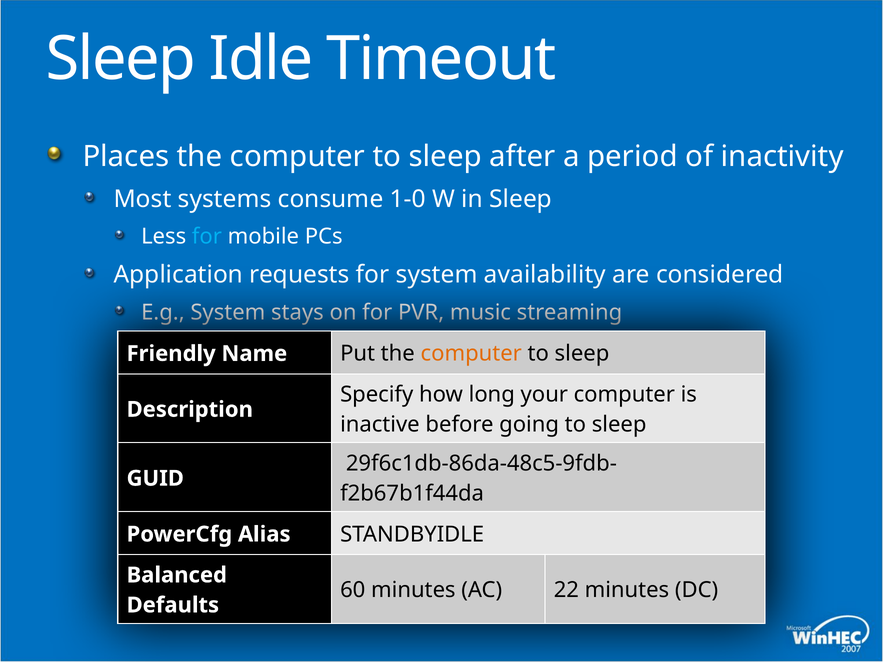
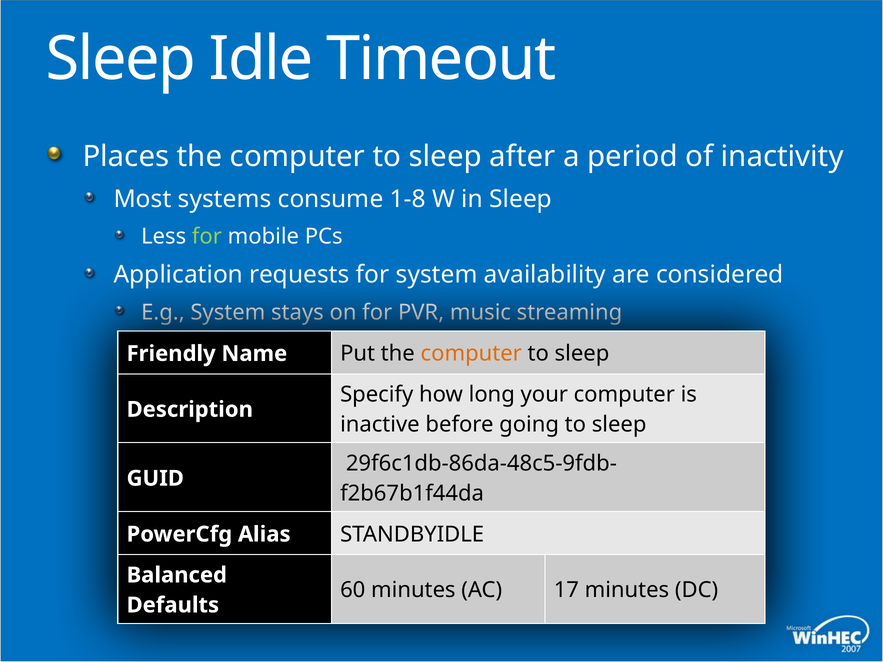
1-0: 1-0 -> 1-8 (408, 199)
for colour: light blue -> light green (207, 237)
22: 22 -> 17 (566, 590)
